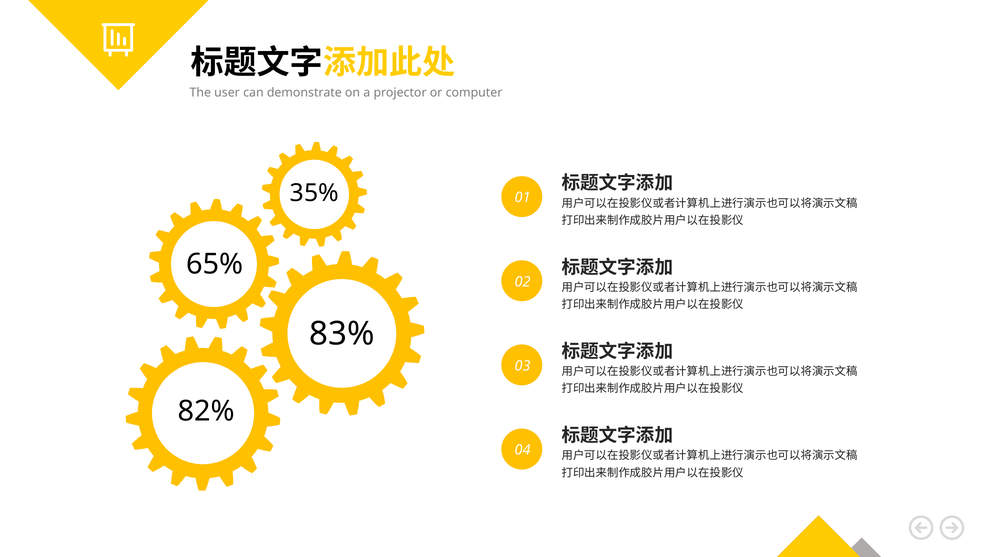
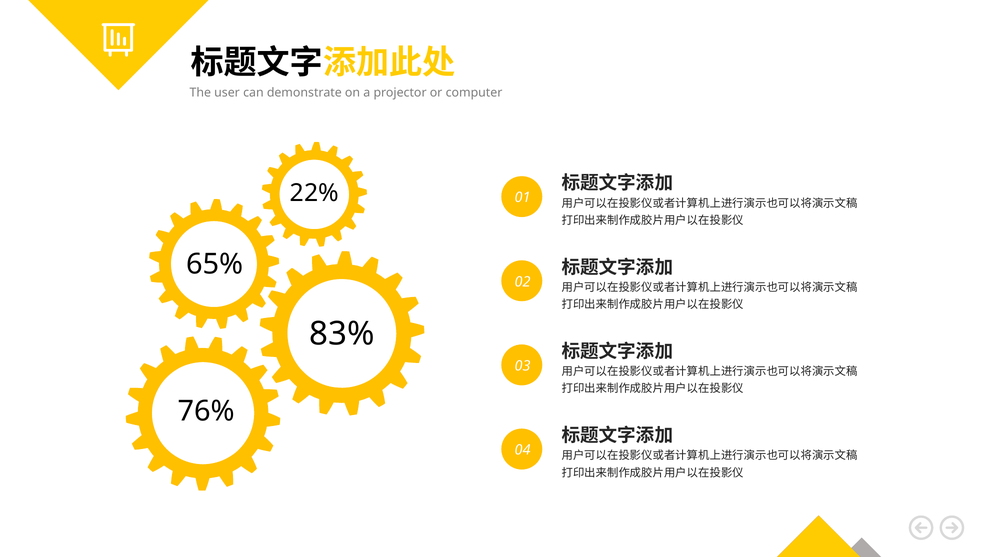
35%: 35% -> 22% (314, 193)
82%: 82% -> 76% (206, 411)
